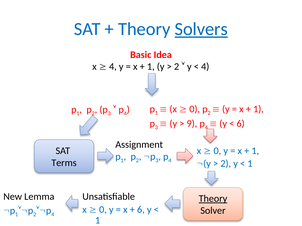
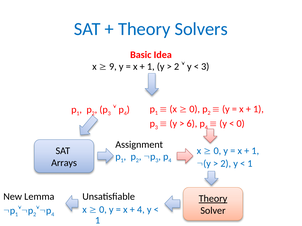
Solvers underline: present -> none (201, 29)
4: 4 -> 9 (113, 67)
4: 4 -> 3 (205, 67)
9: 9 -> 6 (192, 124)
6: 6 -> 0 (241, 124)
Terms: Terms -> Arrays (64, 163)
6: 6 -> 4 (141, 210)
